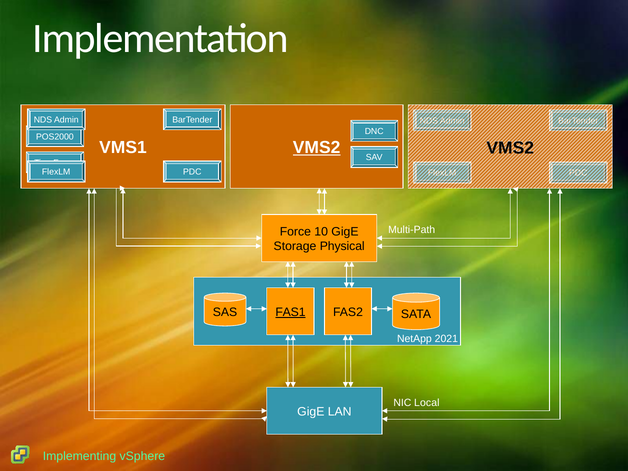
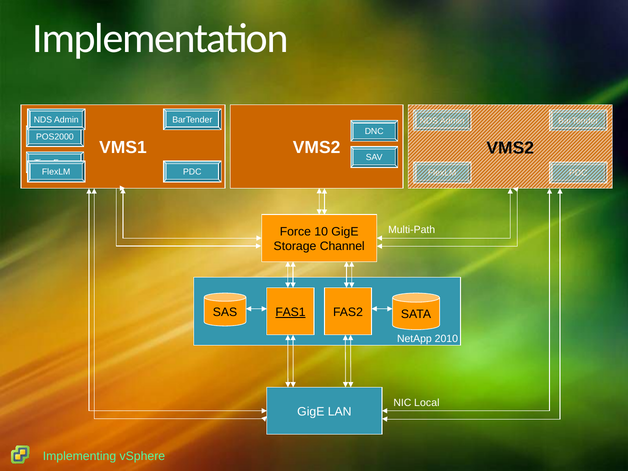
VMS2 underline: present -> none (317, 148)
Physical: Physical -> Channel (342, 246)
2021: 2021 -> 2010 (446, 339)
